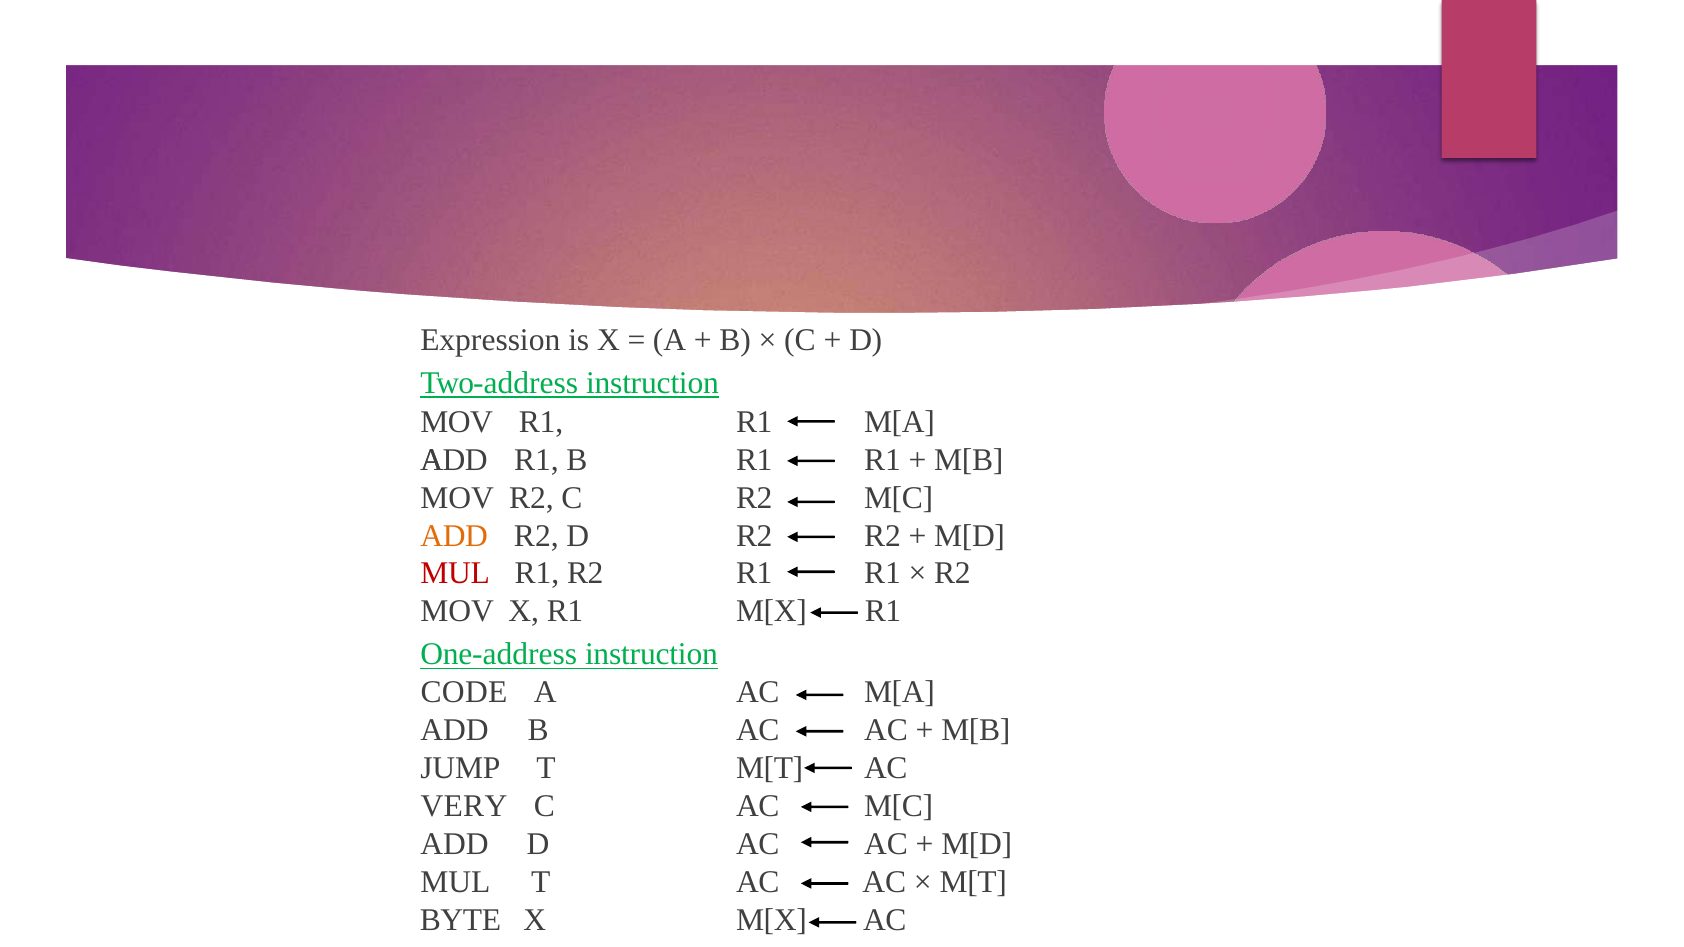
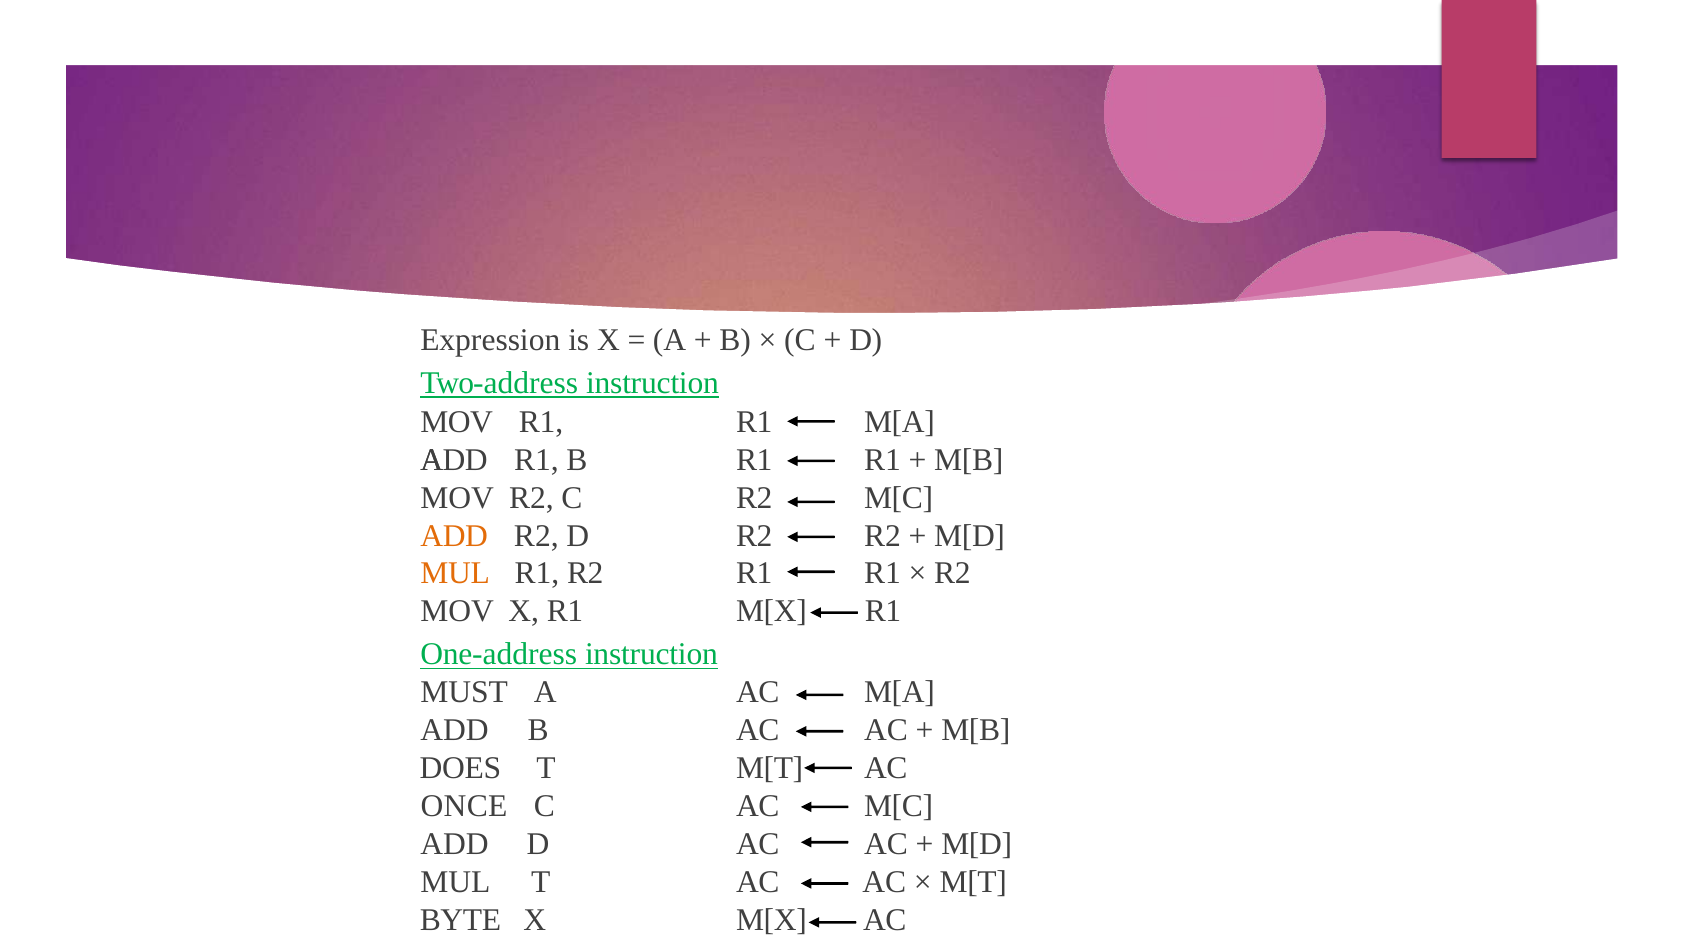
MUL colour: red -> orange (455, 574)
CODE: CODE -> MUST (464, 693)
JUMP: JUMP -> DOES (460, 768)
VERY: VERY -> ONCE (464, 806)
